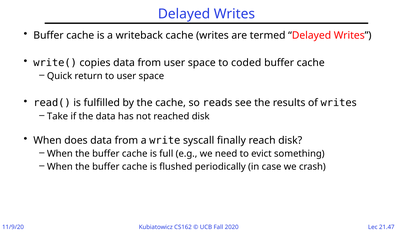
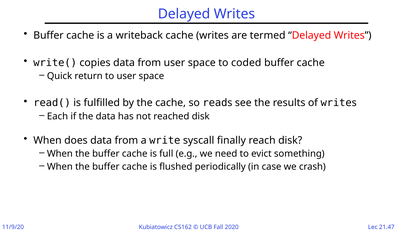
Take: Take -> Each (57, 117)
